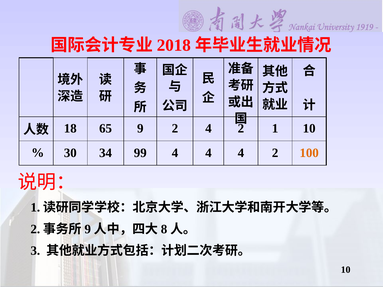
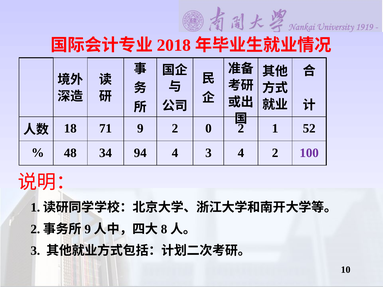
65: 65 -> 71 (106, 129)
2 4: 4 -> 0 (208, 129)
1 10: 10 -> 52 (309, 129)
30: 30 -> 48 (70, 153)
99: 99 -> 94 (140, 153)
4: 4 -> 3 (208, 153)
100 colour: orange -> purple (309, 153)
